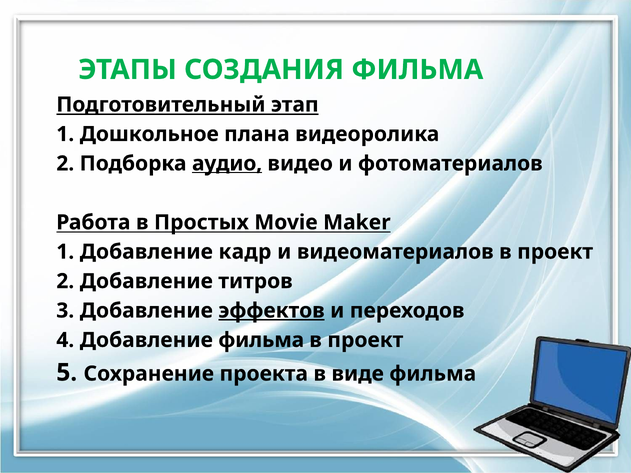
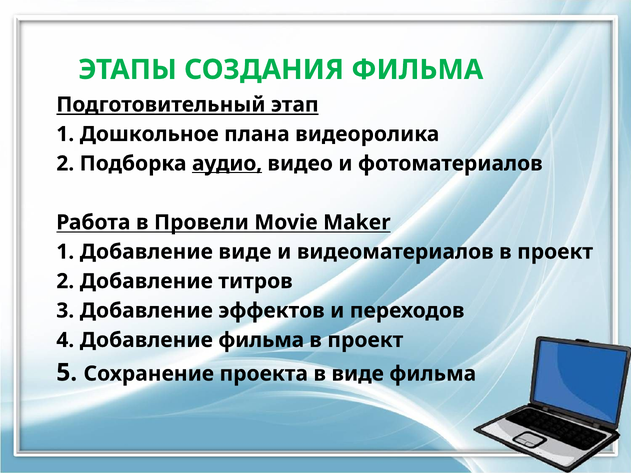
Простых: Простых -> Провели (201, 222)
Добавление кадр: кадр -> виде (245, 252)
эффектов underline: present -> none (272, 311)
